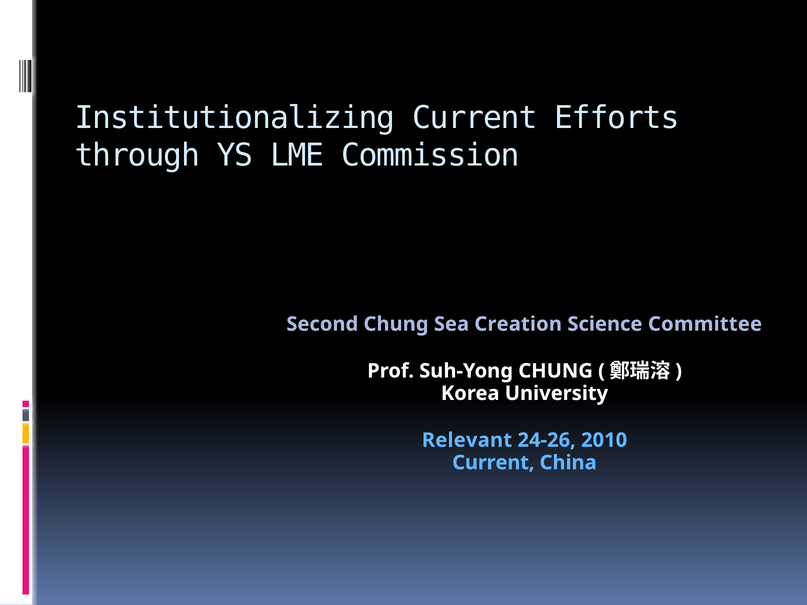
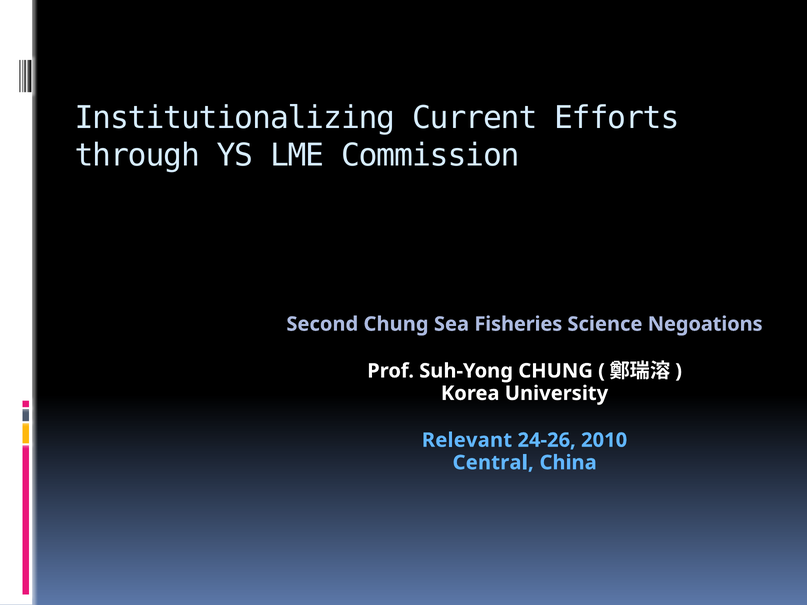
Creation: Creation -> Fisheries (518, 324)
Committee: Committee -> Negoations (705, 324)
Current: Current -> Central (493, 463)
